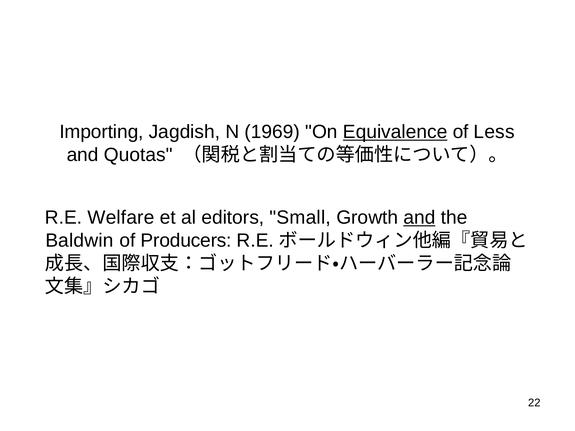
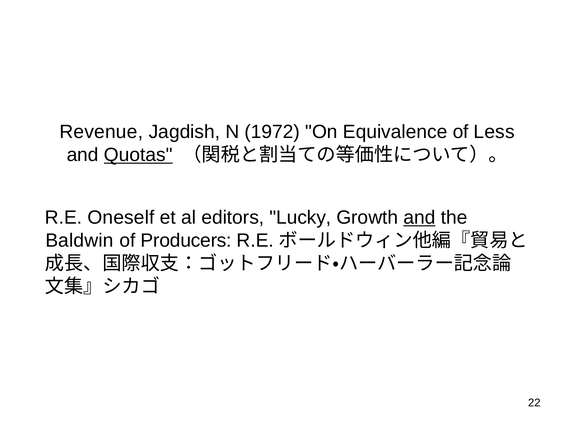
Importing: Importing -> Revenue (101, 132)
1969: 1969 -> 1972 (272, 132)
Equivalence underline: present -> none (395, 132)
Quotas underline: none -> present (138, 155)
Welfare: Welfare -> Oneself (121, 218)
Small: Small -> Lucky (300, 218)
